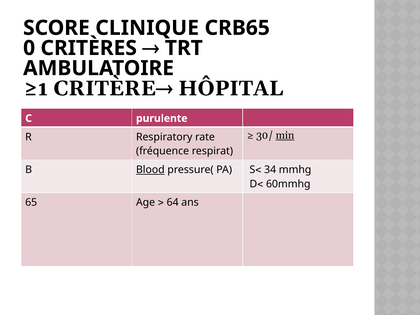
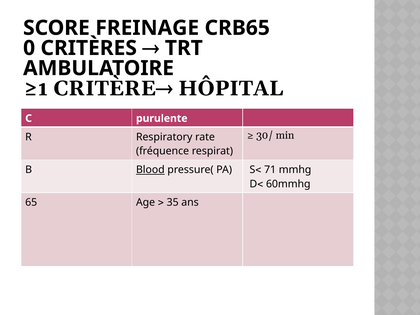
CLINIQUE: CLINIQUE -> FREINAGE (147, 28)
min underline: present -> none (285, 135)
34: 34 -> 71 (270, 170)
64: 64 -> 35 (173, 202)
